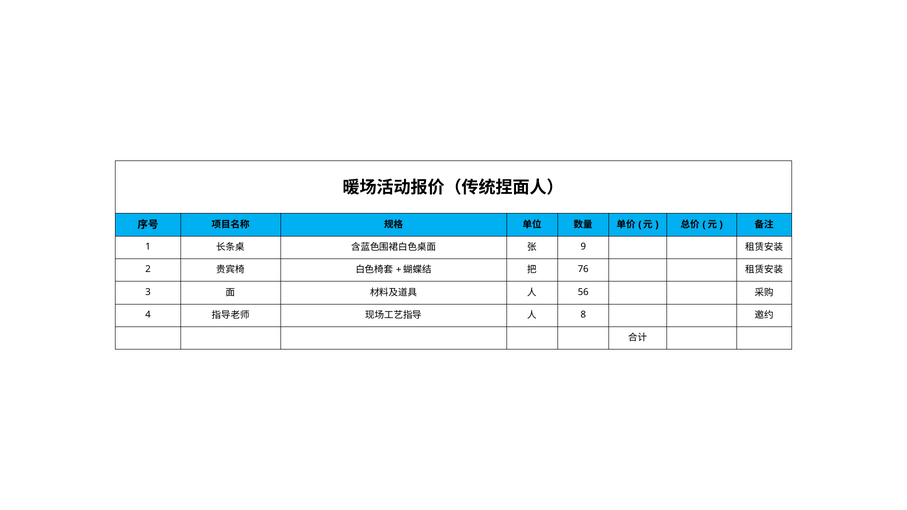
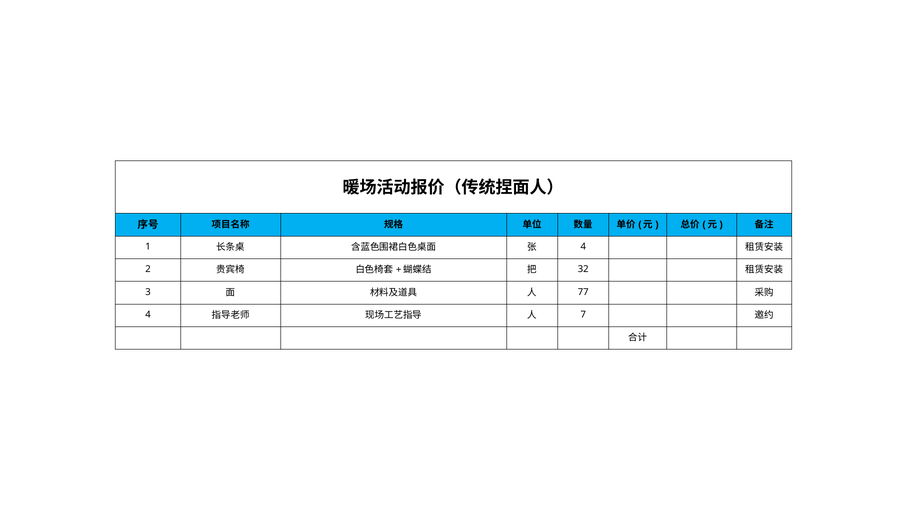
9: 9 -> 4 (583, 247)
76: 76 -> 32 (583, 269)
56: 56 -> 77 (583, 292)
8: 8 -> 7 (583, 315)
